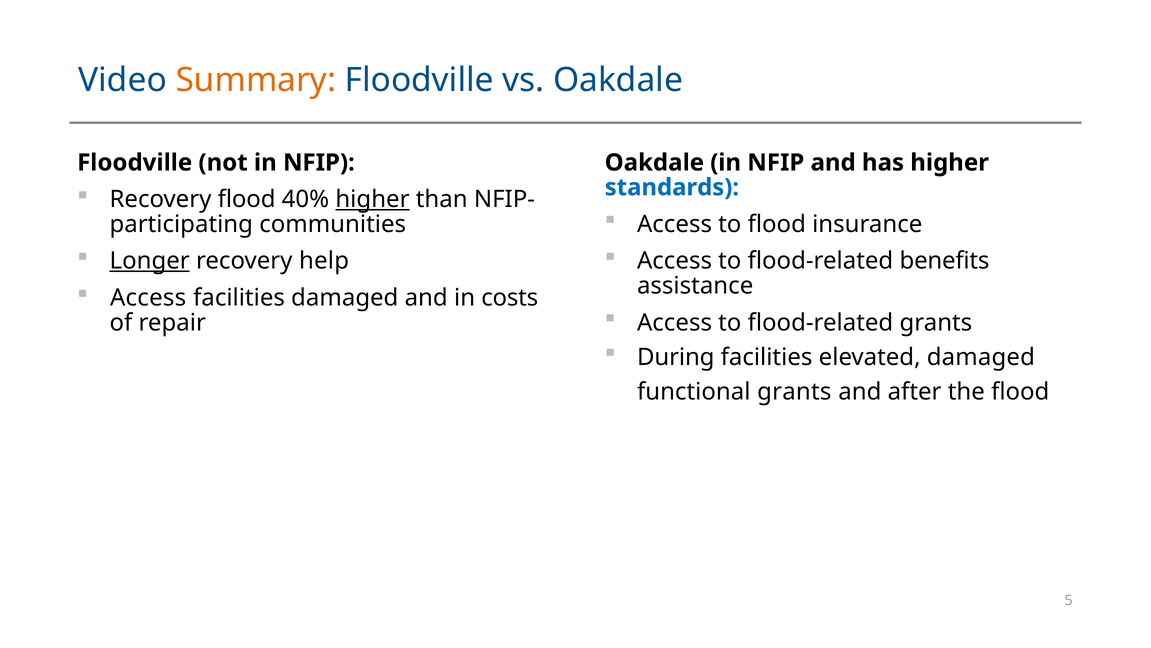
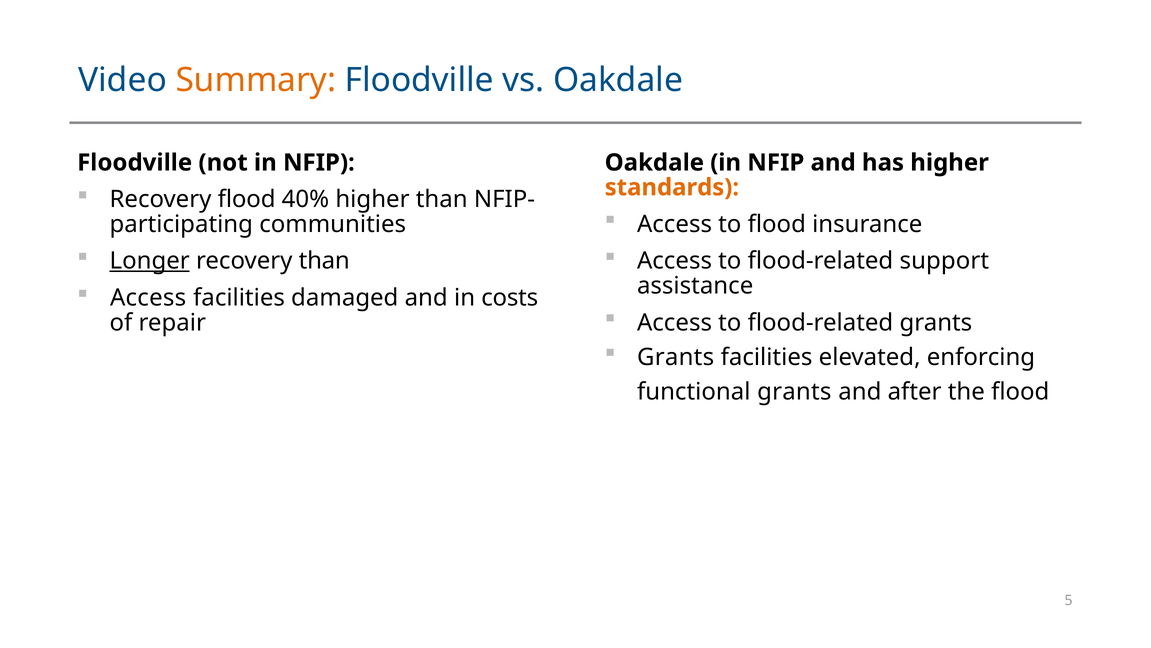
standards colour: blue -> orange (672, 187)
higher underline: present -> none (372, 199)
recovery help: help -> than (324, 261)
benefits: benefits -> support (944, 261)
During: During -> Grants (676, 357)
elevated damaged: damaged -> enforcing (981, 357)
